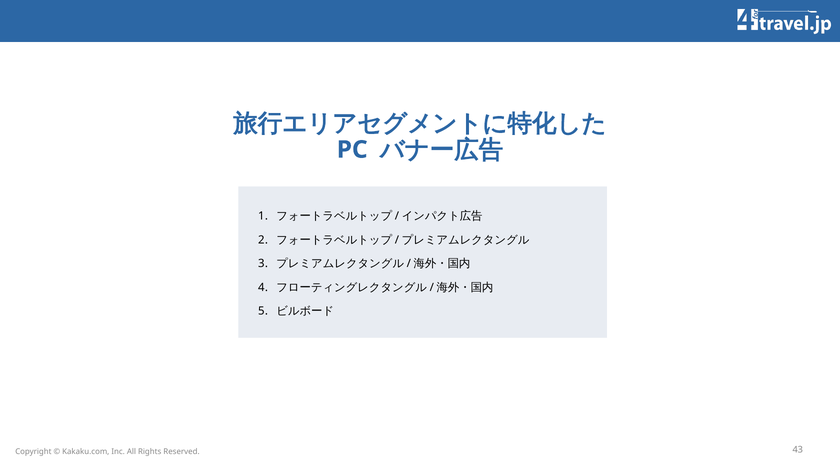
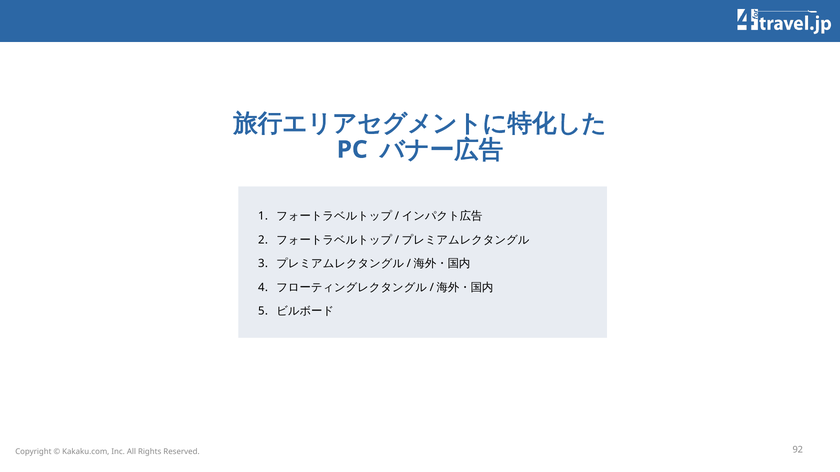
43: 43 -> 92 (798, 450)
